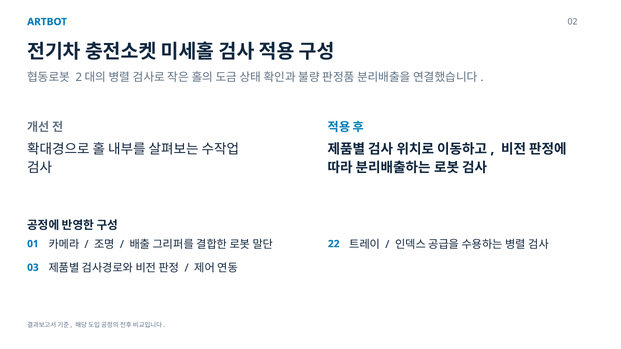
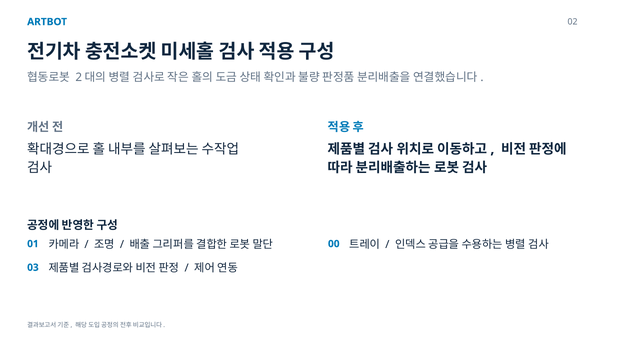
22: 22 -> 00 (334, 244)
